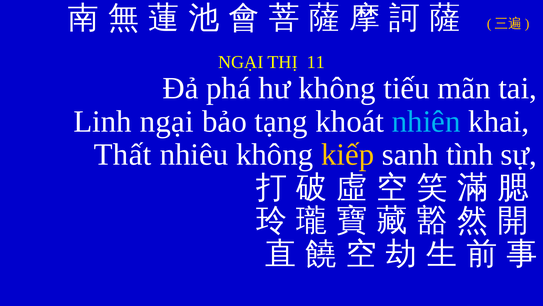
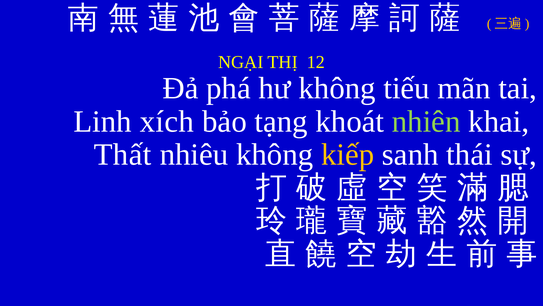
11: 11 -> 12 (316, 62)
Linh ngại: ngại -> xích (167, 121)
nhiên colour: light blue -> light green (426, 121)
tình: tình -> thái (469, 154)
